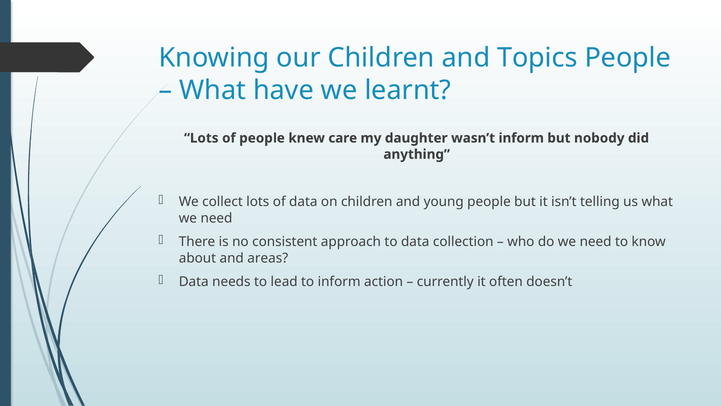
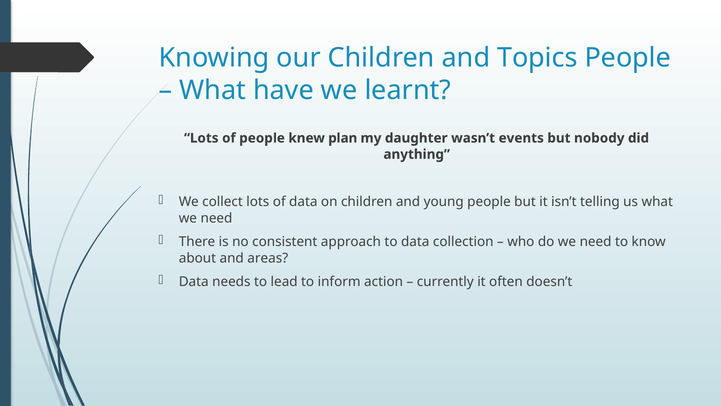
care: care -> plan (343, 138)
wasn’t inform: inform -> events (521, 138)
